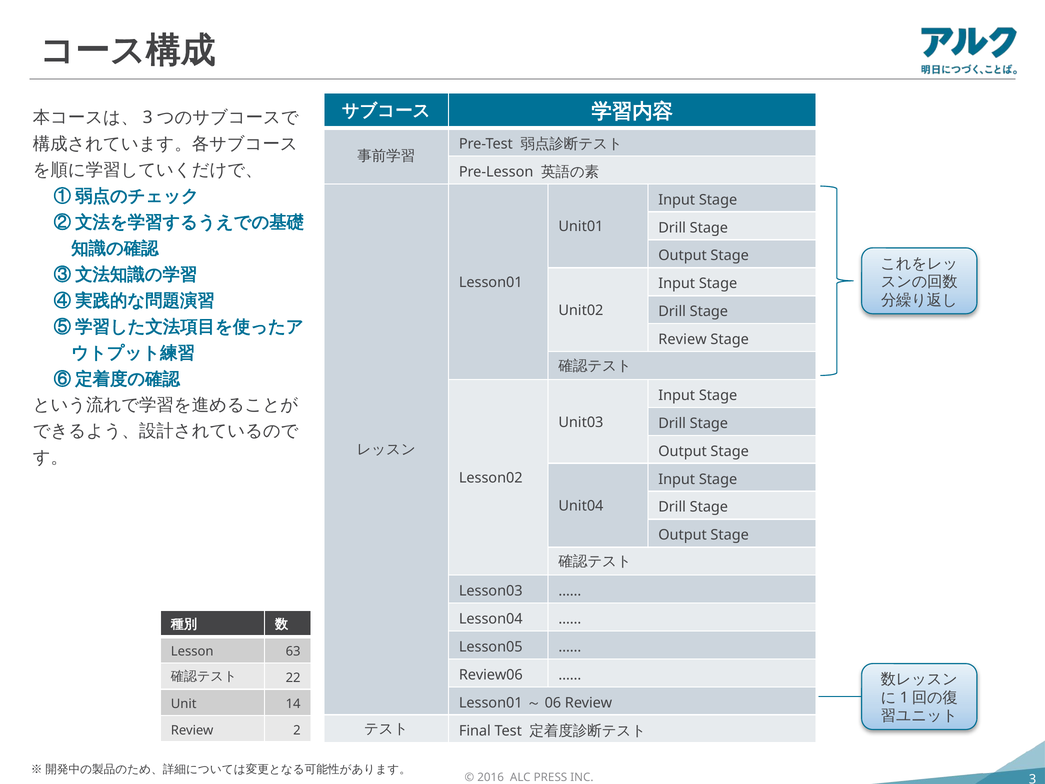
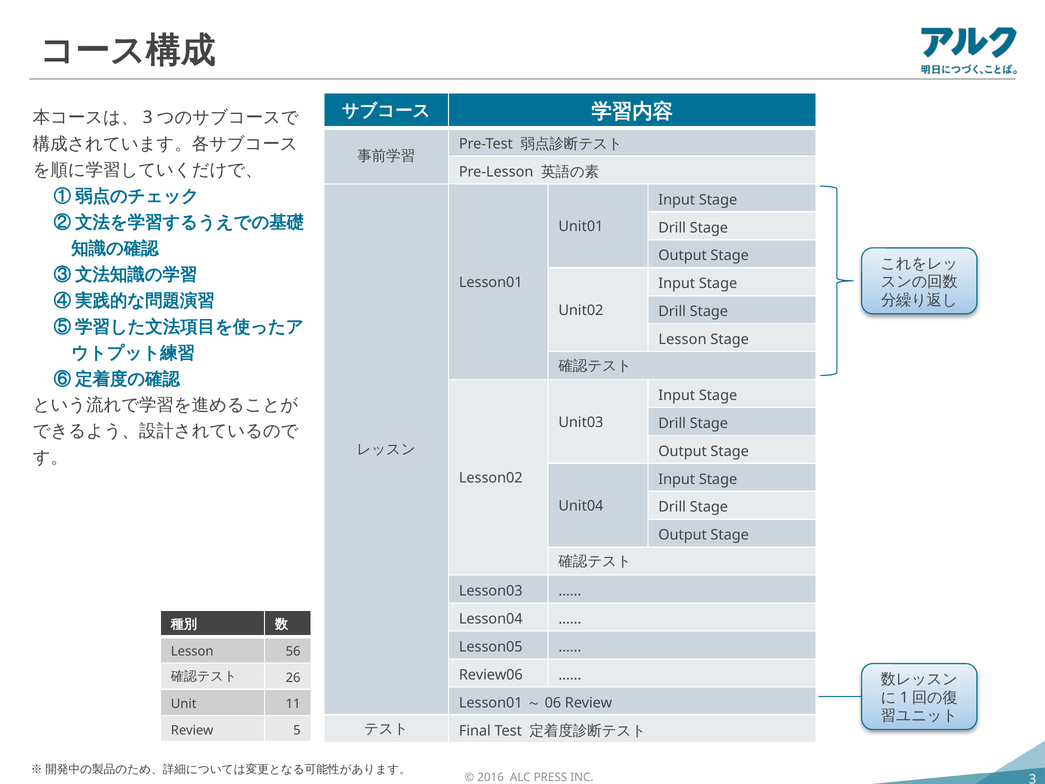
Review: Review -> Lesson (683, 339)
63: 63 -> 56 (293, 651)
22: 22 -> 26 (293, 678)
14: 14 -> 11 (293, 704)
2: 2 -> 5 (297, 730)
